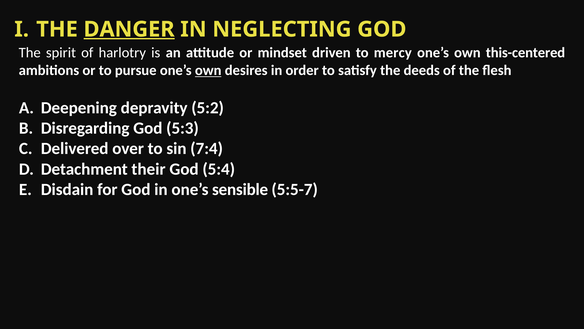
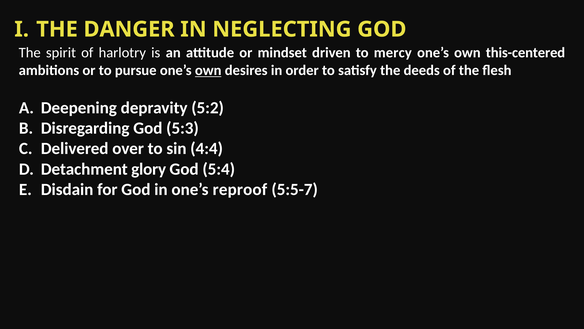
DANGER underline: present -> none (129, 29)
7:4: 7:4 -> 4:4 (207, 148)
their: their -> glory (149, 169)
sensible: sensible -> reproof (240, 189)
